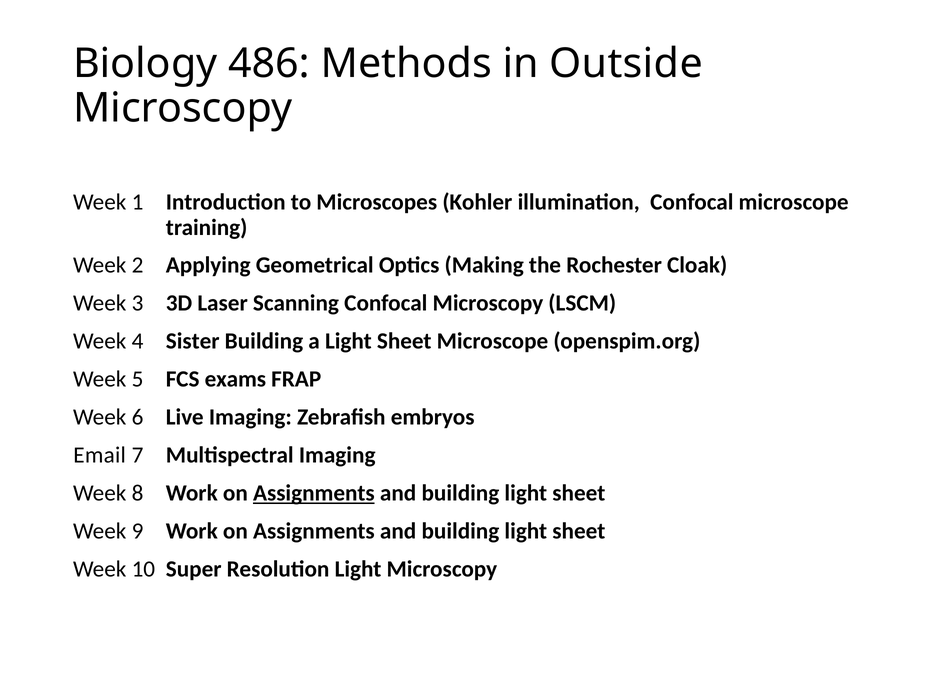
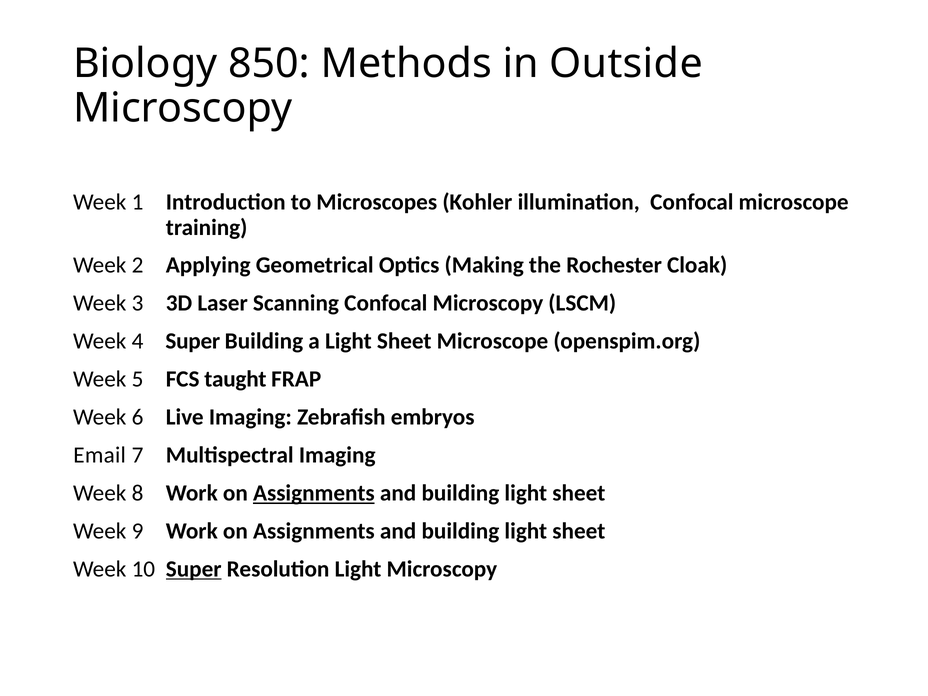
486: 486 -> 850 (269, 64)
4 Sister: Sister -> Super (193, 341)
exams: exams -> taught (235, 379)
Super underline: none -> present (194, 569)
